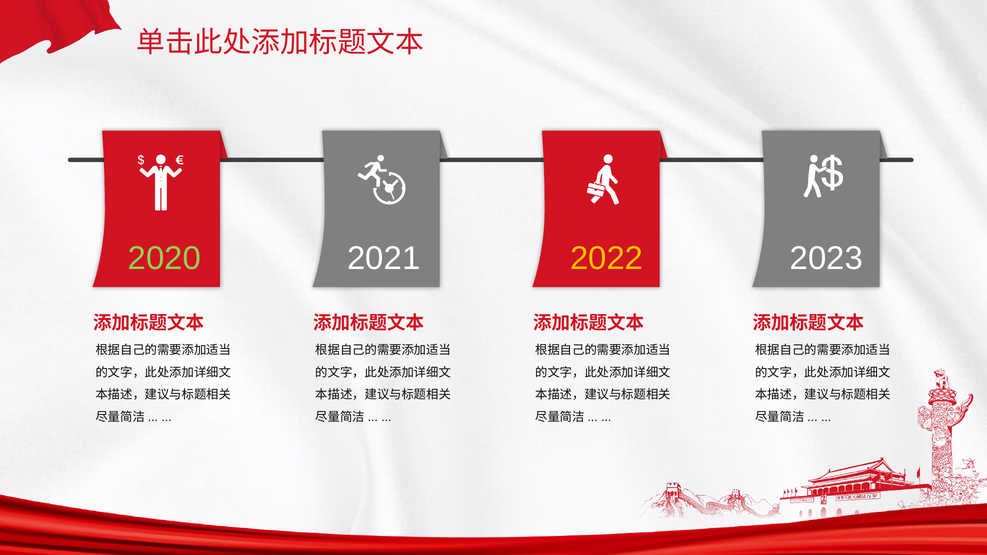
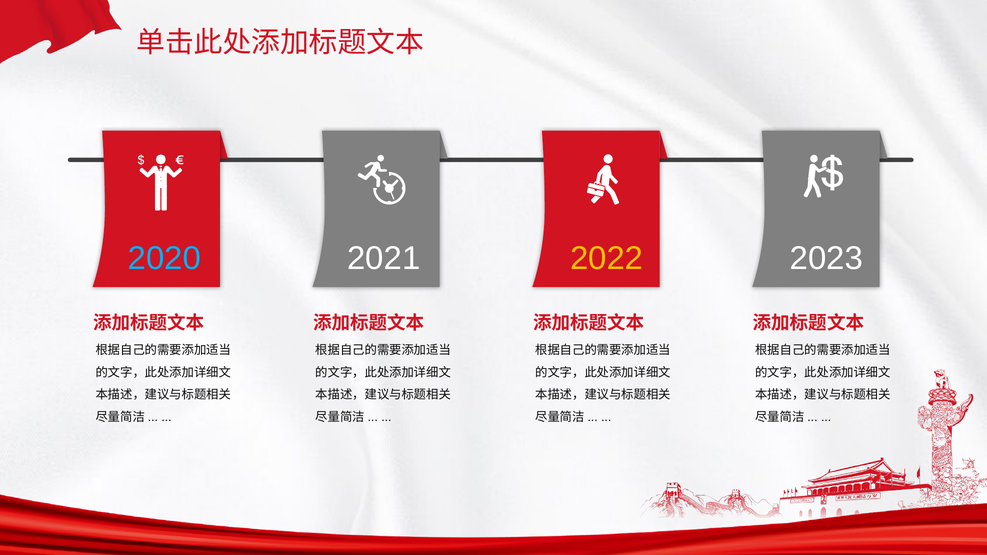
2020 colour: light green -> light blue (164, 258)
